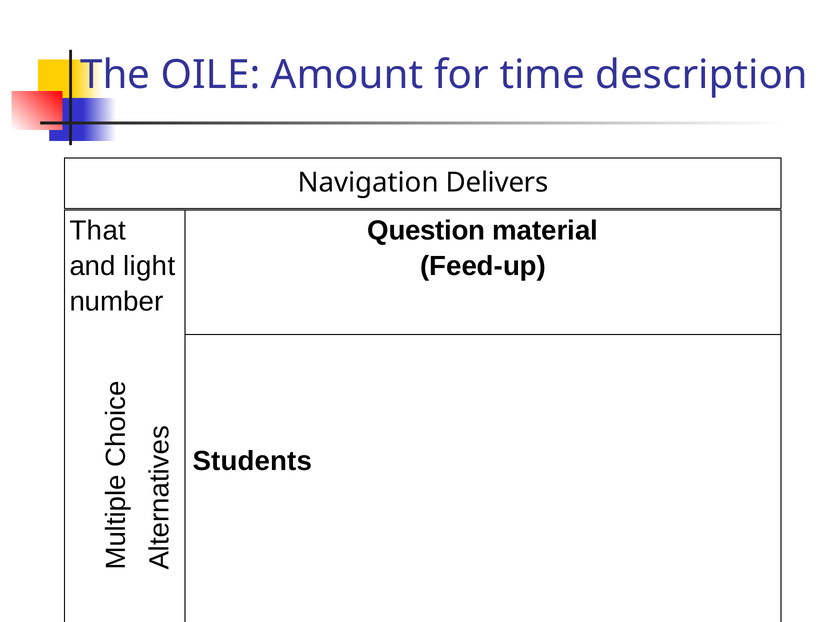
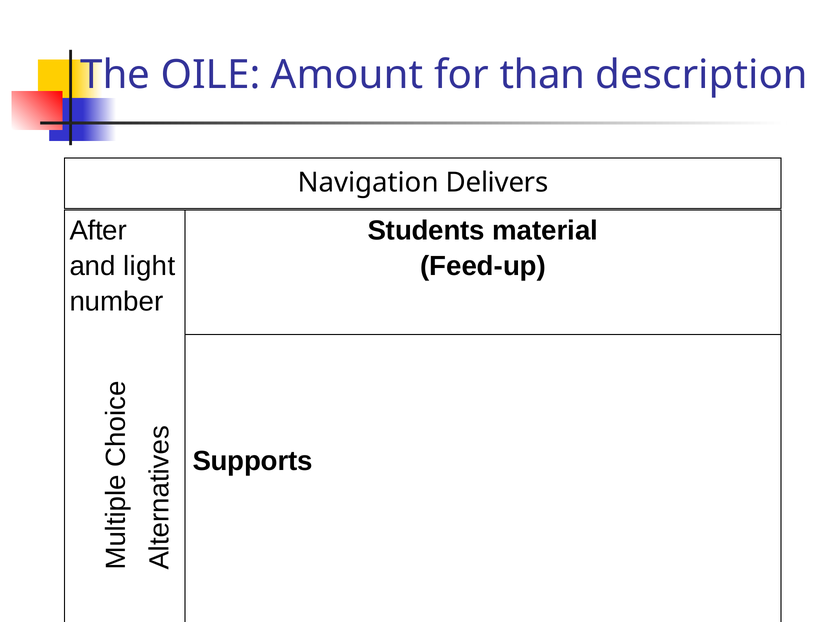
time: time -> than (542, 75)
That: That -> After (98, 231)
Question: Question -> Students (426, 231)
Students: Students -> Supports (253, 462)
